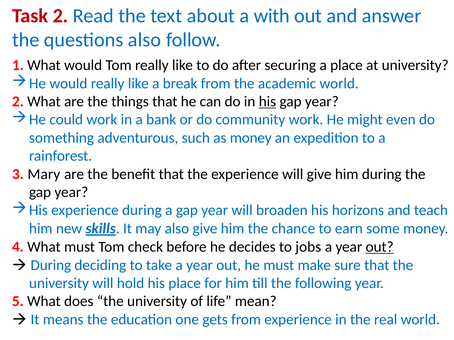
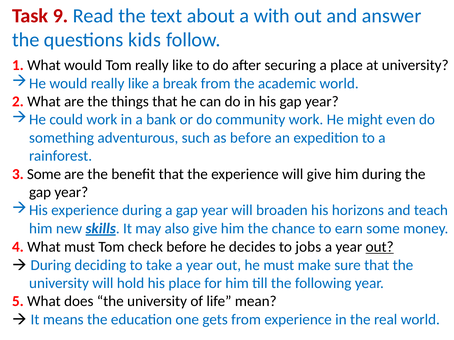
Task 2: 2 -> 9 (60, 16)
questions also: also -> kids (145, 40)
his underline: present -> none (267, 102)
as money: money -> before (251, 138)
3 Mary: Mary -> Some (44, 174)
